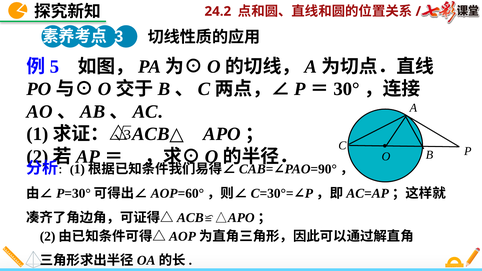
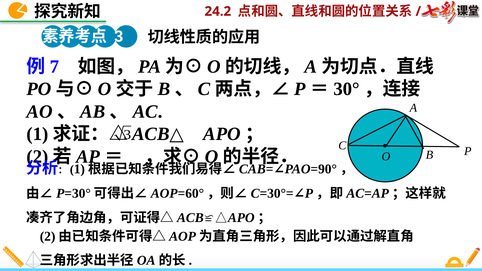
5: 5 -> 7 (54, 67)
